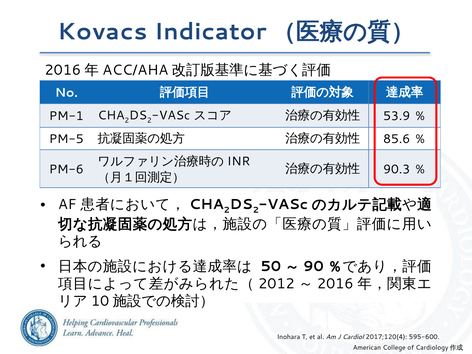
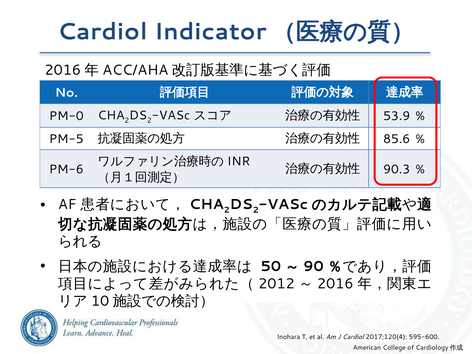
Kovacs: Kovacs -> Cardiol (103, 32)
PM-1: PM-1 -> PM-0 (66, 116)
